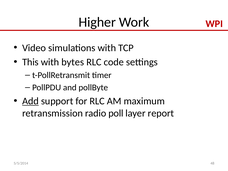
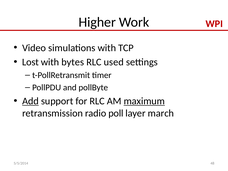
This: This -> Lost (30, 62)
code: code -> used (114, 62)
maximum underline: none -> present (144, 101)
report: report -> march (161, 113)
